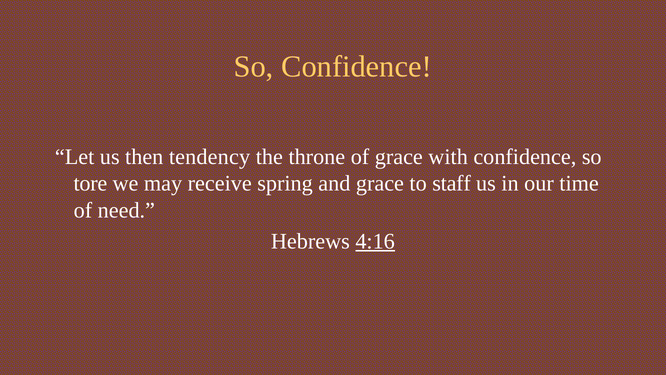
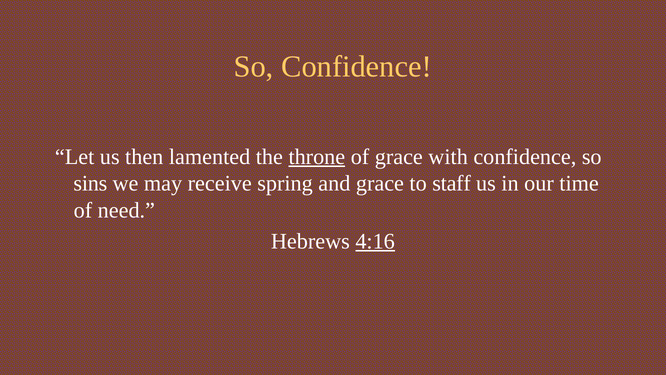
tendency: tendency -> lamented (210, 157)
throne underline: none -> present (317, 157)
tore: tore -> sins (90, 183)
